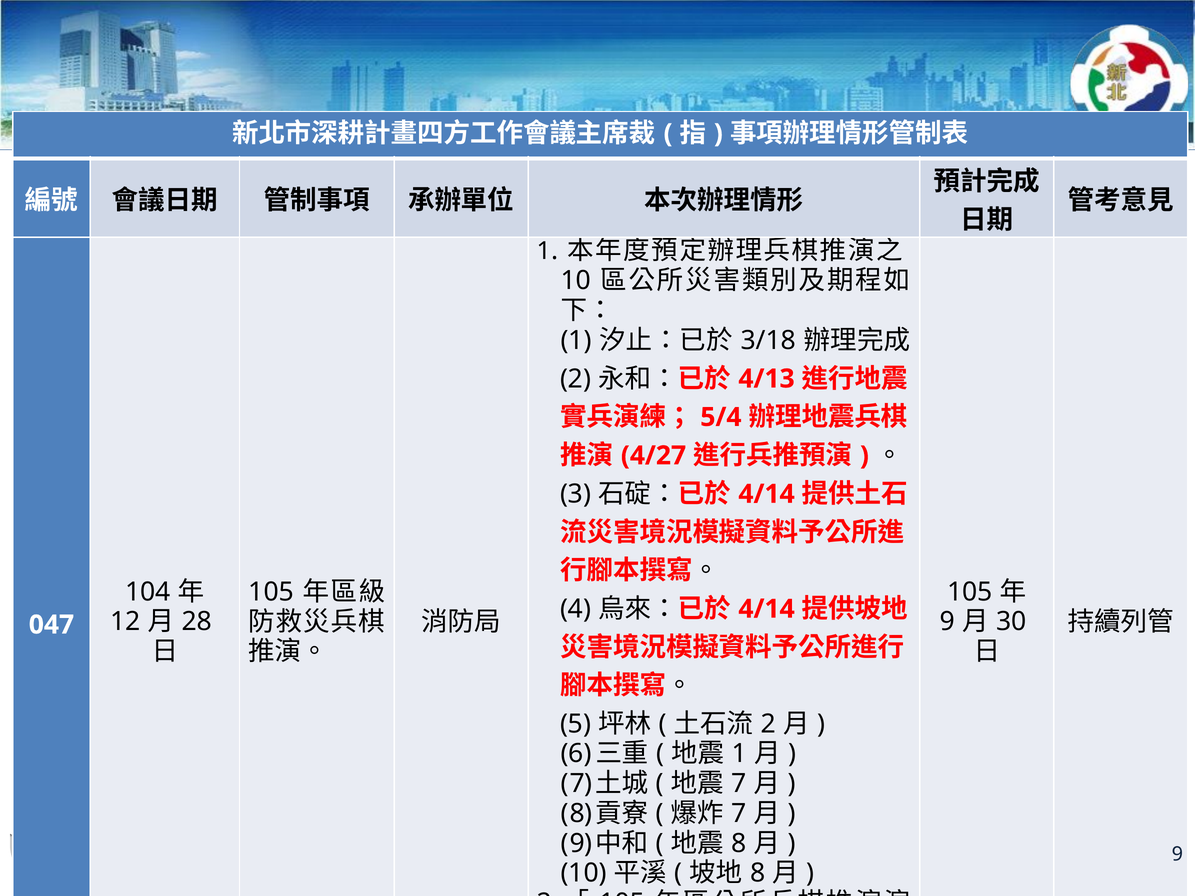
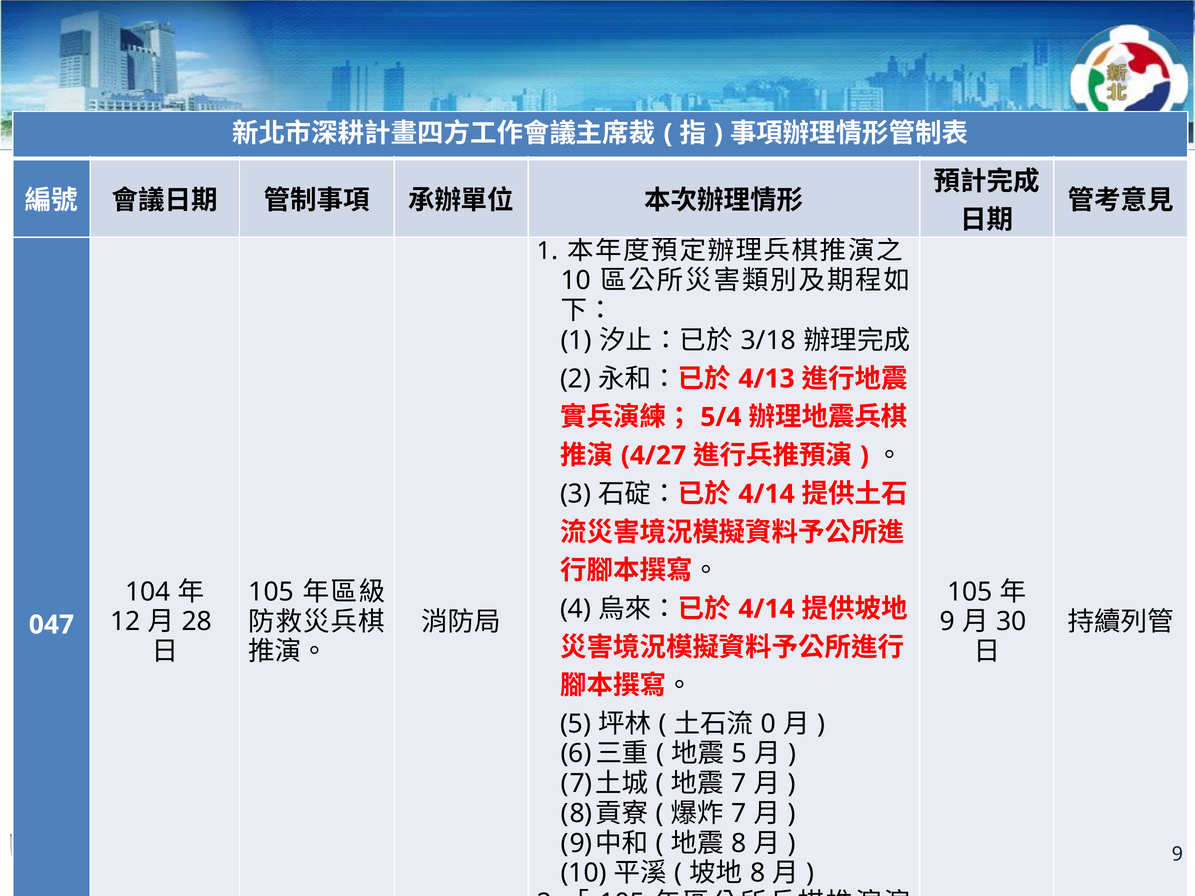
2: 2 -> 0 (769, 724)
1: 1 -> 5 (739, 754)
